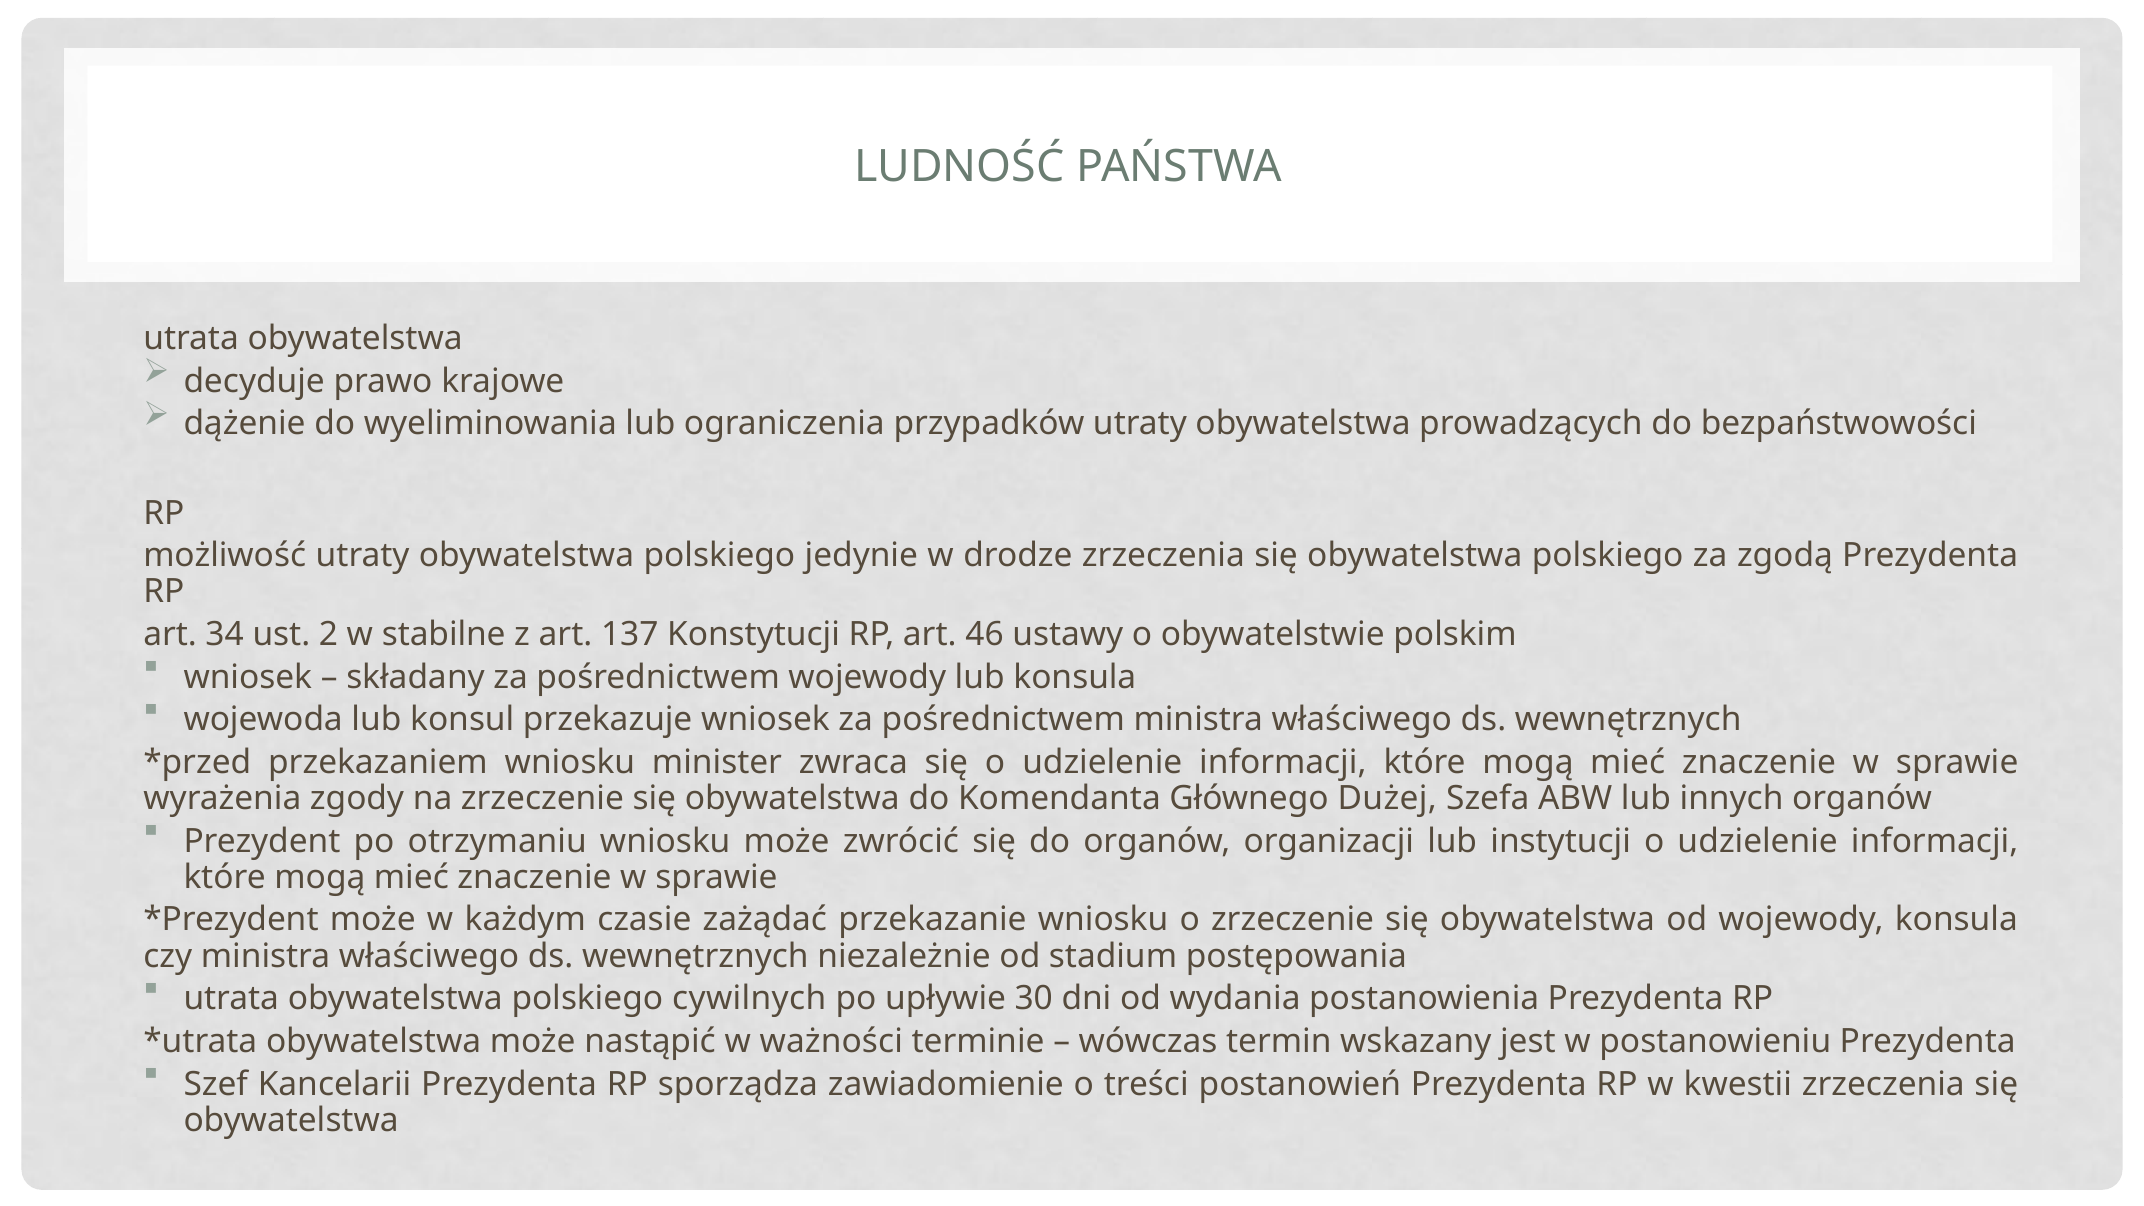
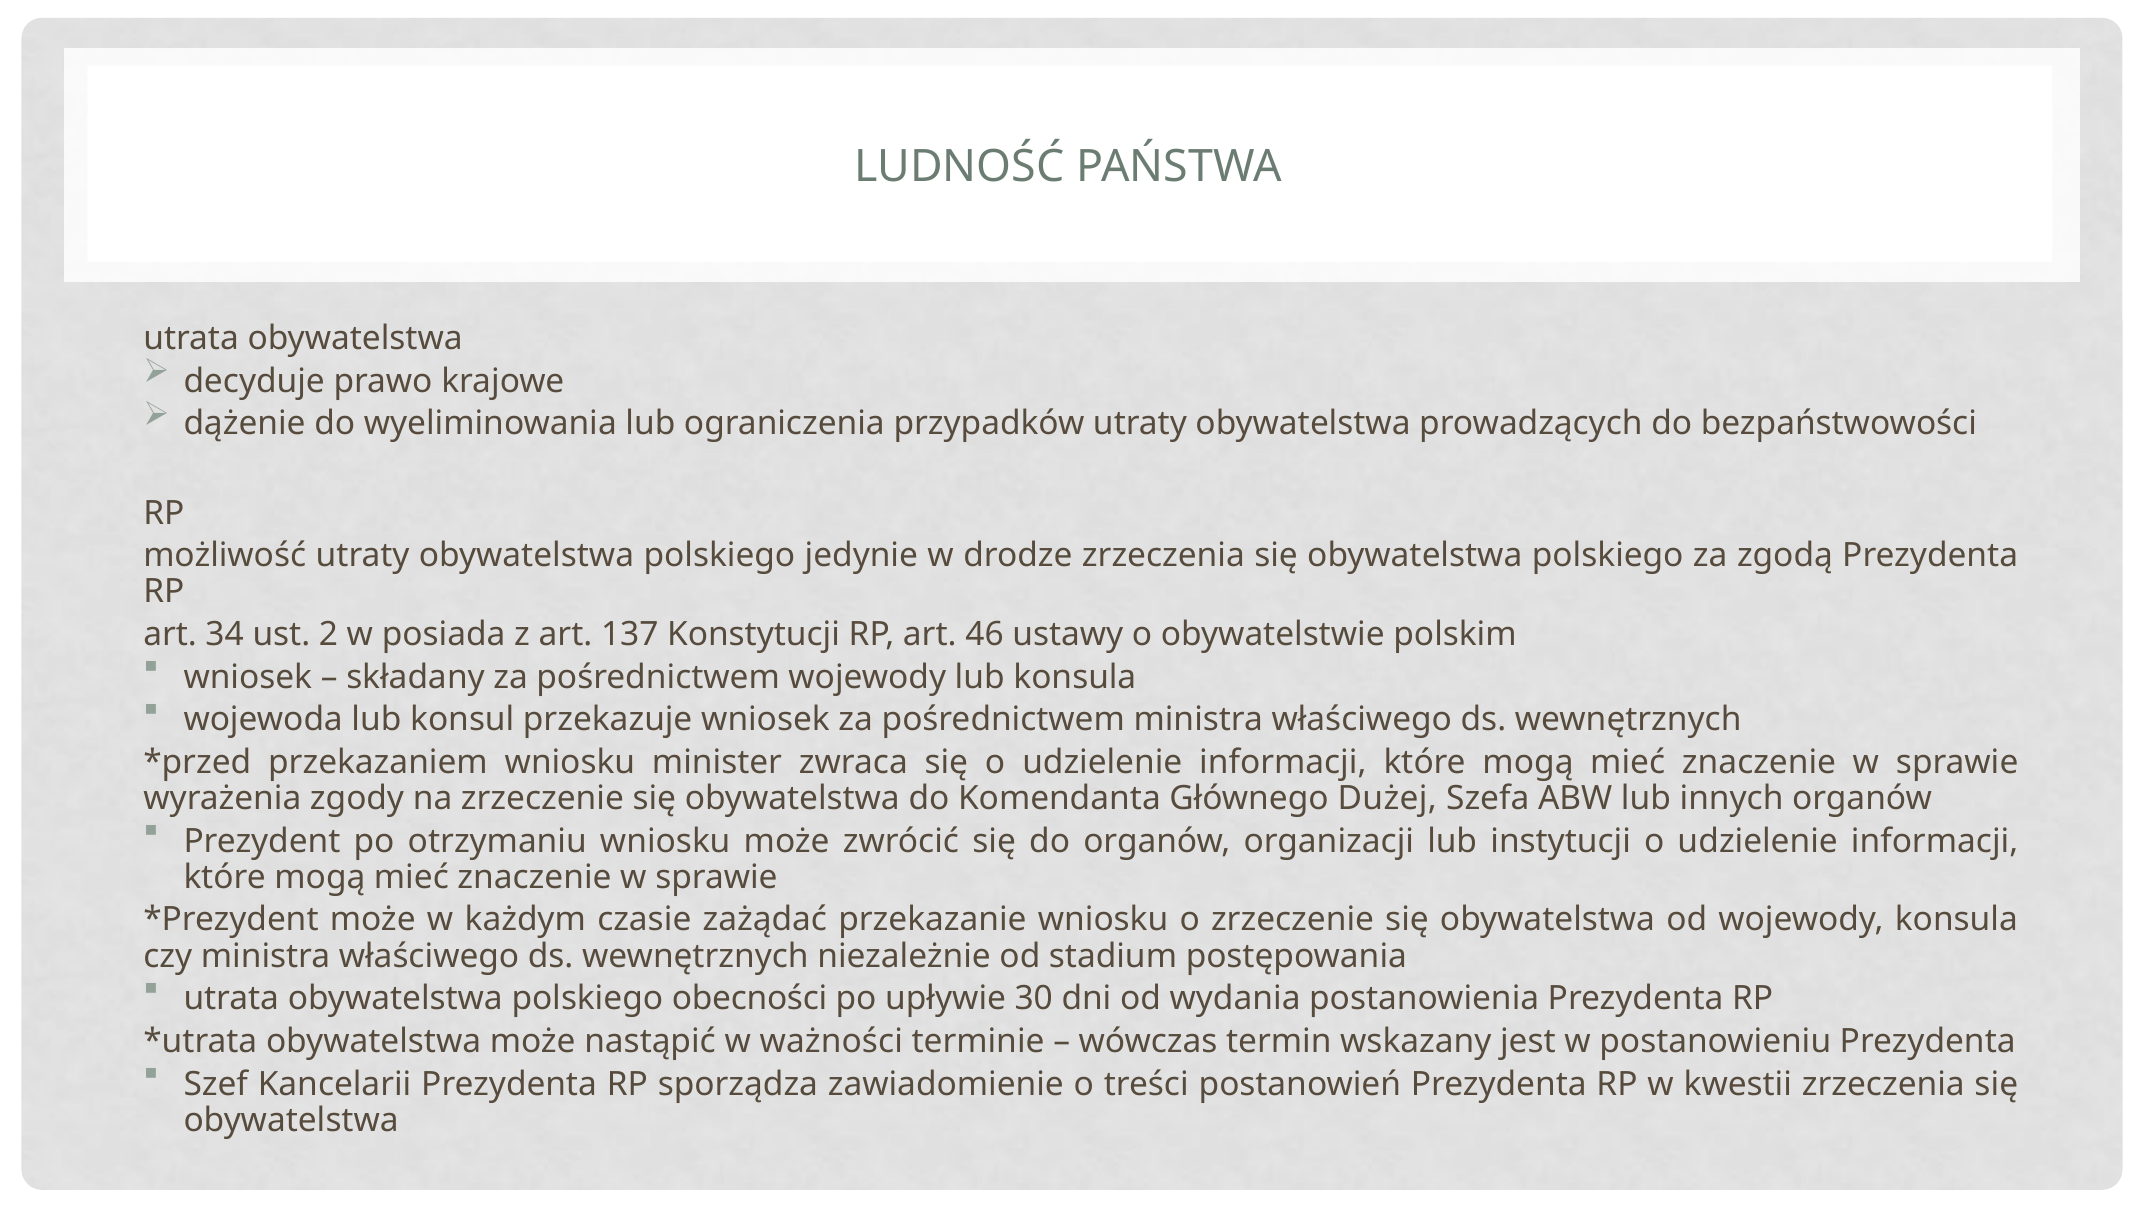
stabilne: stabilne -> posiada (444, 634)
cywilnych: cywilnych -> obecności (750, 999)
